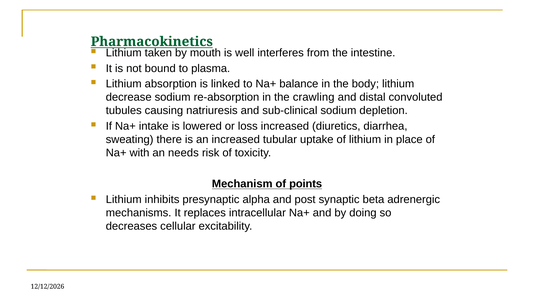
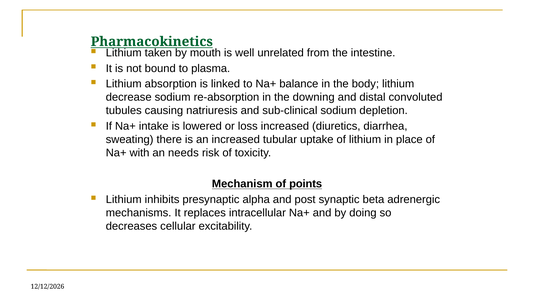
interferes: interferes -> unrelated (281, 53)
crawling: crawling -> downing (314, 97)
